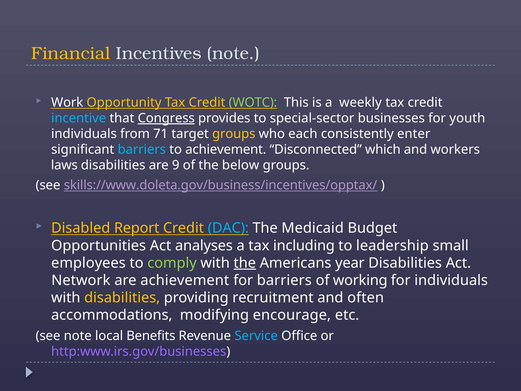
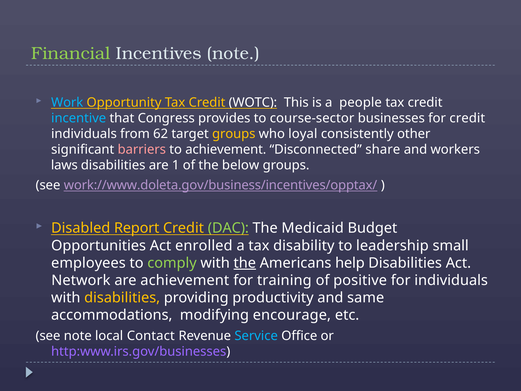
Financial colour: yellow -> light green (71, 53)
Work colour: white -> light blue (67, 103)
WOTC colour: light green -> white (253, 103)
weekly: weekly -> people (361, 103)
Congress underline: present -> none (166, 118)
special-sector: special-sector -> course-sector (312, 118)
for youth: youth -> credit (467, 118)
71: 71 -> 62 (161, 134)
each: each -> loyal (303, 134)
enter: enter -> other (414, 134)
barriers colour: light blue -> pink (142, 149)
which: which -> share (383, 149)
9: 9 -> 1 (176, 165)
skills://www.doleta.gov/business/incentives/opptax/: skills://www.doleta.gov/business/incentives/opptax/ -> work://www.doleta.gov/business/incentives/opptax/ (221, 185)
DAC colour: light blue -> light green (228, 228)
analyses: analyses -> enrolled (204, 245)
including: including -> disability (304, 245)
year: year -> help (350, 263)
for barriers: barriers -> training (284, 280)
working: working -> positive (360, 280)
recruitment: recruitment -> productivity (273, 298)
often: often -> same (366, 298)
Benefits: Benefits -> Contact (151, 336)
